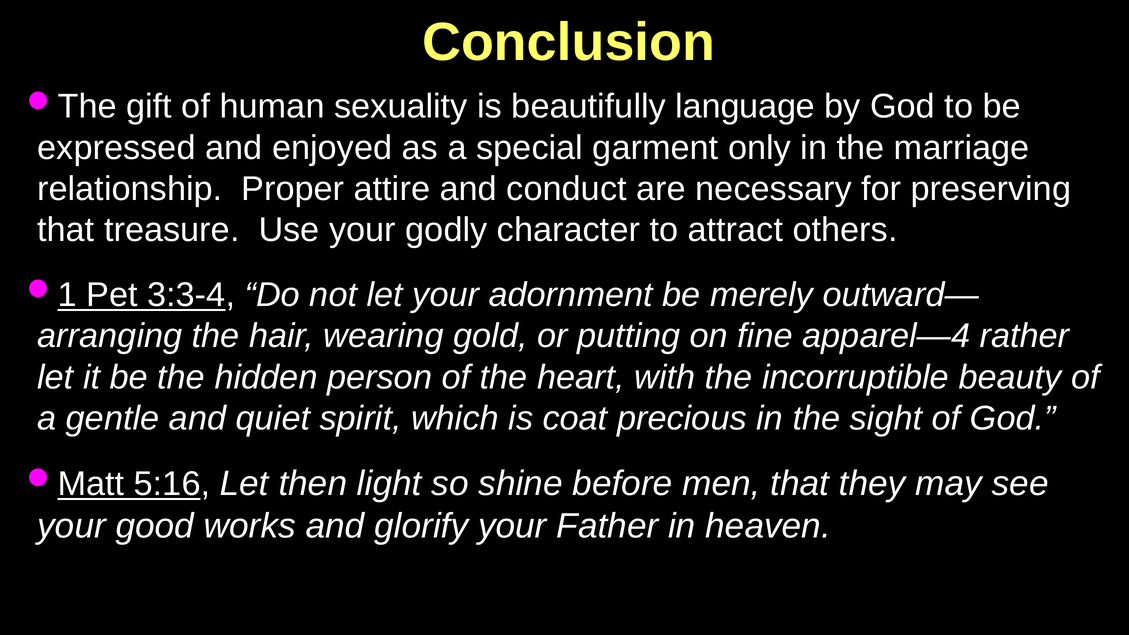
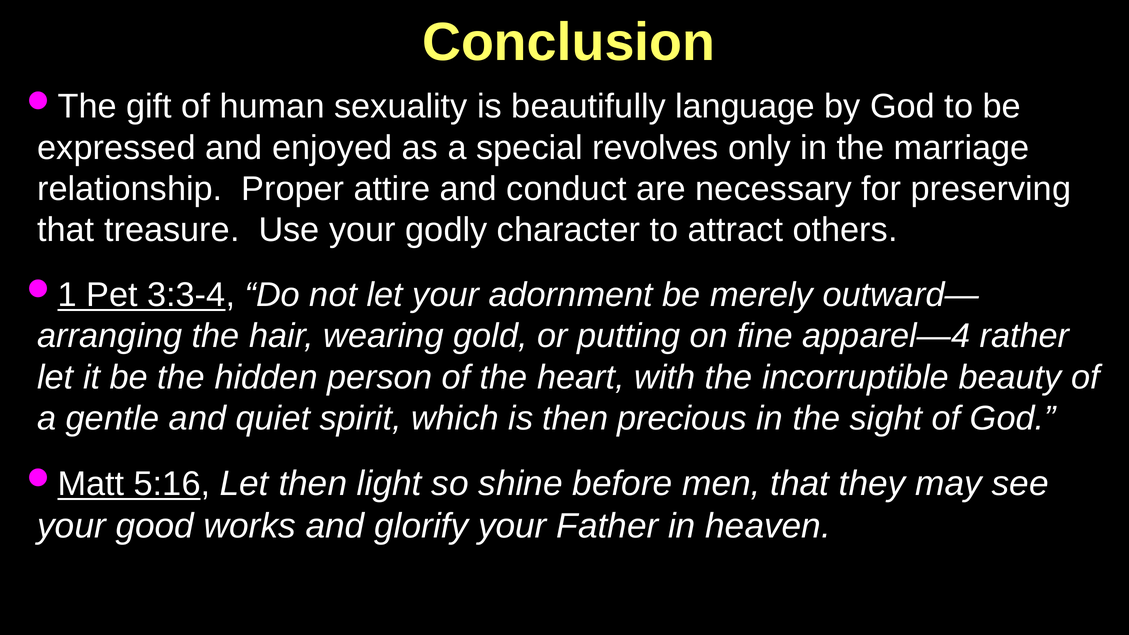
garment: garment -> revolves (656, 148)
is coat: coat -> then (575, 418)
